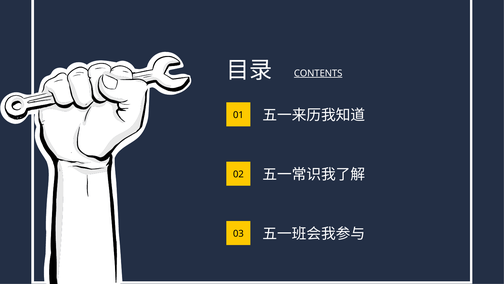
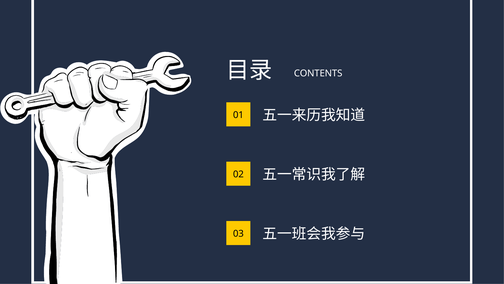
CONTENTS underline: present -> none (318, 73)
